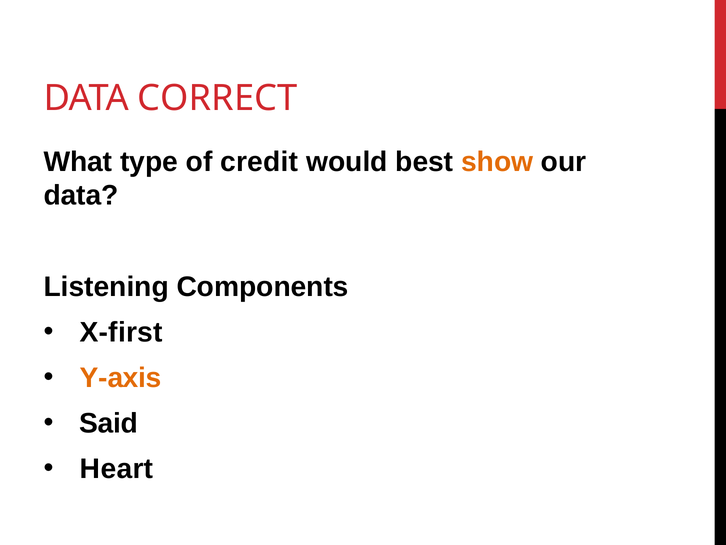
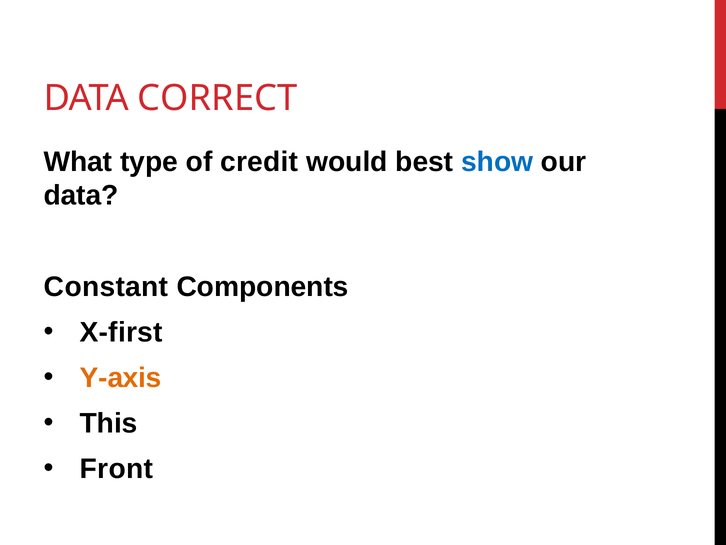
show colour: orange -> blue (497, 162)
Listening: Listening -> Constant (106, 287)
Said: Said -> This (109, 423)
Heart: Heart -> Front (117, 469)
